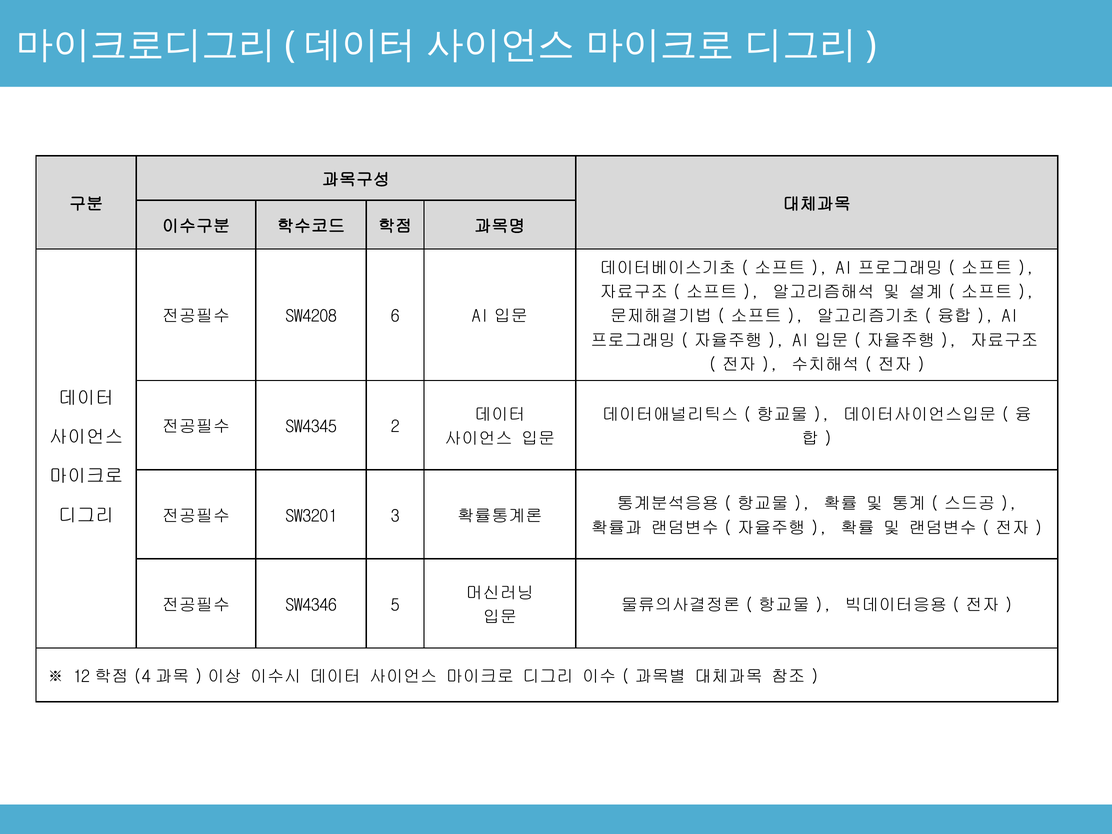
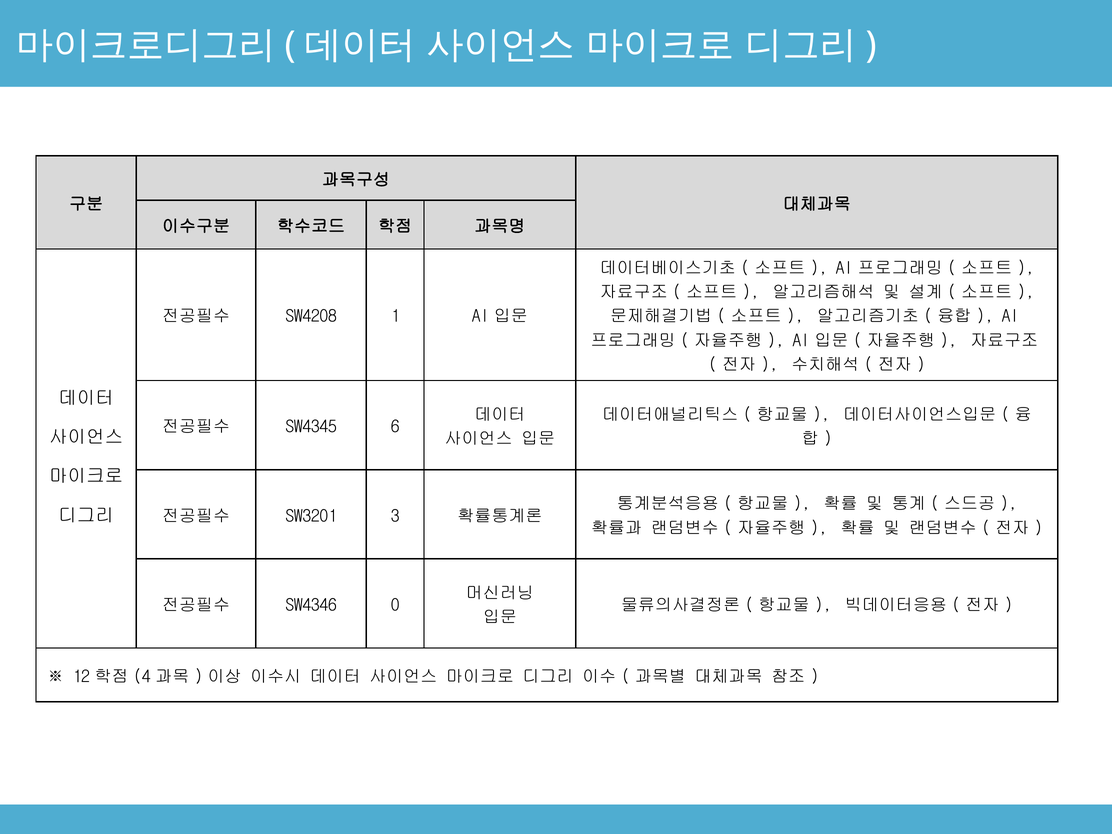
6: 6 -> 1 (395, 316)
2: 2 -> 6 (395, 427)
5: 5 -> 0 (395, 605)
